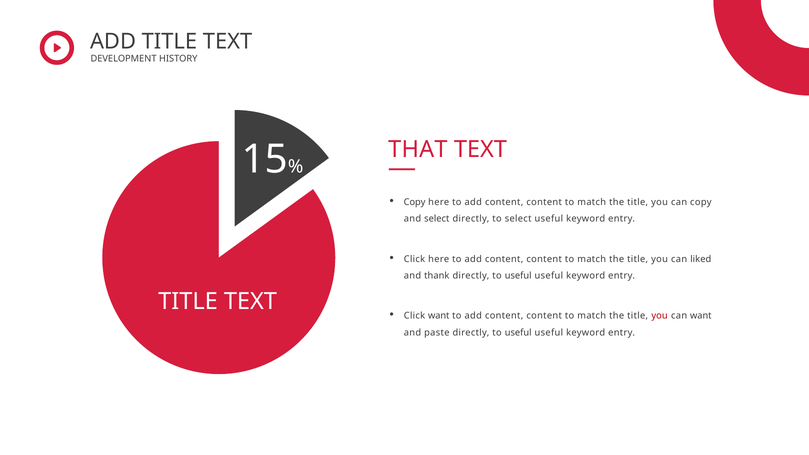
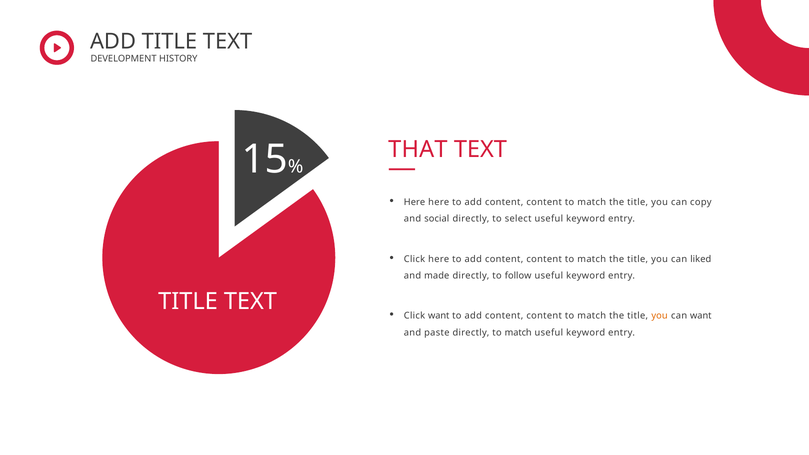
Copy: Copy -> Here (414, 202)
and select: select -> social (437, 219)
thank: thank -> made (437, 276)
useful: useful -> follow (518, 276)
you colour: red -> orange (660, 316)
paste directly to useful: useful -> match (518, 333)
